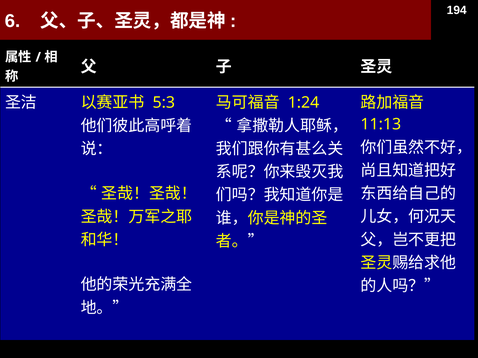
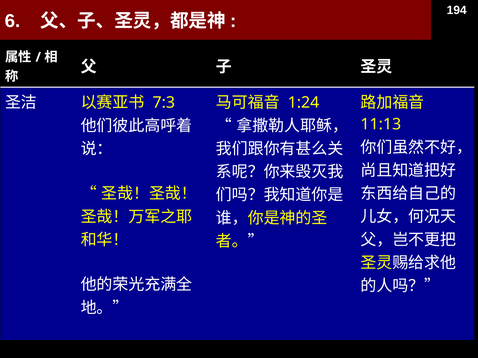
5:3: 5:3 -> 7:3 (164, 103)
